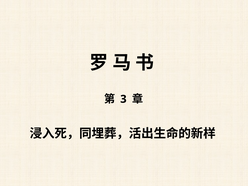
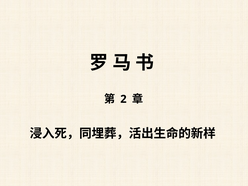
3: 3 -> 2 (123, 99)
